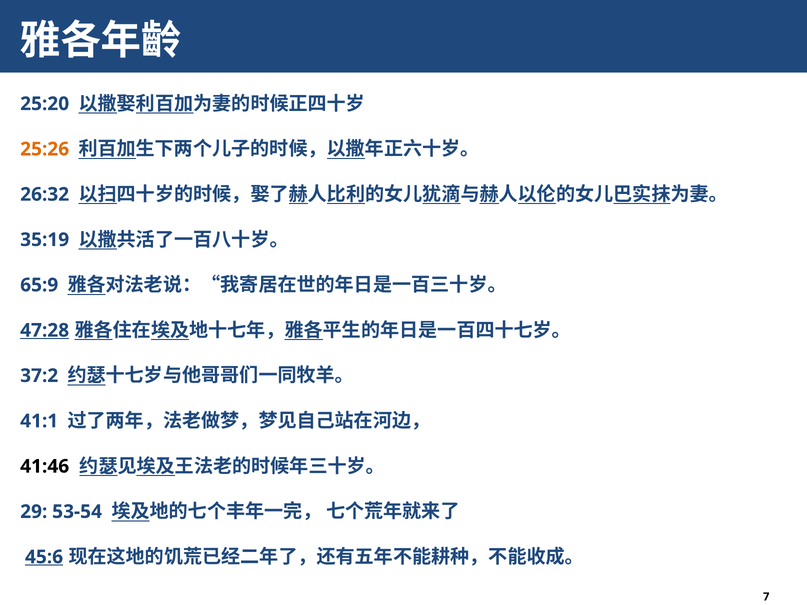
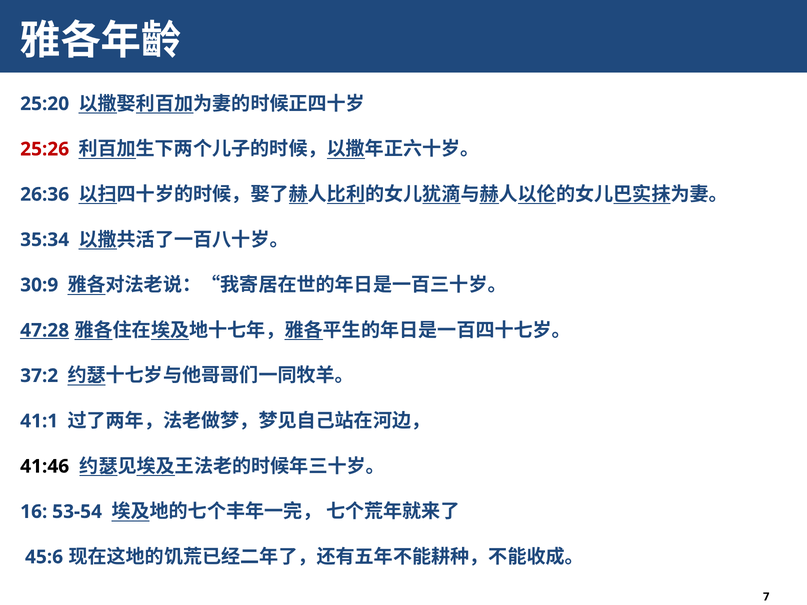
25:26 colour: orange -> red (45, 149)
26:32: 26:32 -> 26:36 (45, 195)
35:19: 35:19 -> 35:34 (45, 240)
65:9: 65:9 -> 30:9 (39, 285)
29: 29 -> 16 (34, 512)
45:6 underline: present -> none (44, 557)
